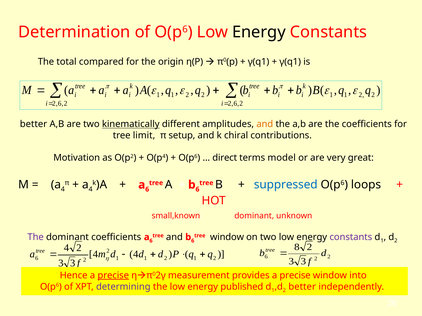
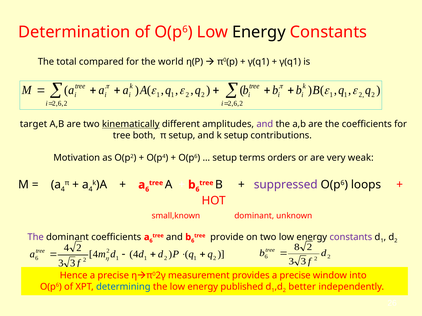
origin: origin -> world (171, 62)
better: better -> target (34, 124)
and colour: orange -> purple (265, 124)
limit: limit -> both (144, 136)
k chiral: chiral -> setup (236, 136)
direct: direct -> setup (225, 158)
model: model -> orders (282, 158)
great: great -> weak (361, 158)
suppressed colour: blue -> purple (286, 185)
tree window: window -> provide (227, 237)
precise underline: present -> none (113, 276)
determining colour: purple -> blue (123, 287)
